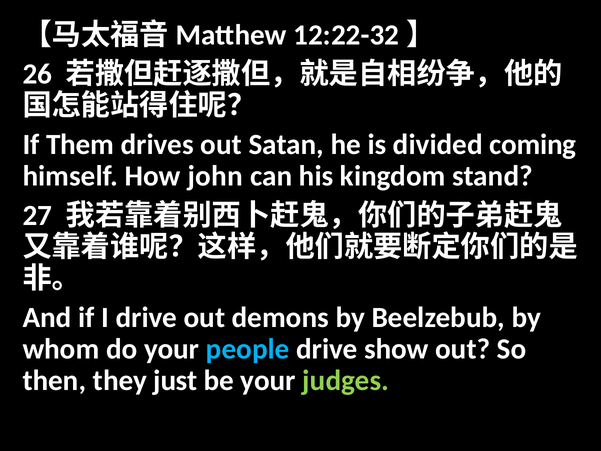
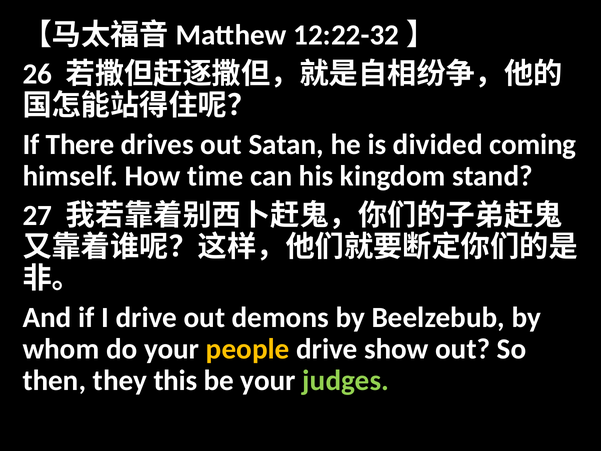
Them: Them -> There (80, 145)
john: john -> time (215, 176)
people colour: light blue -> yellow (248, 349)
just: just -> this (175, 381)
